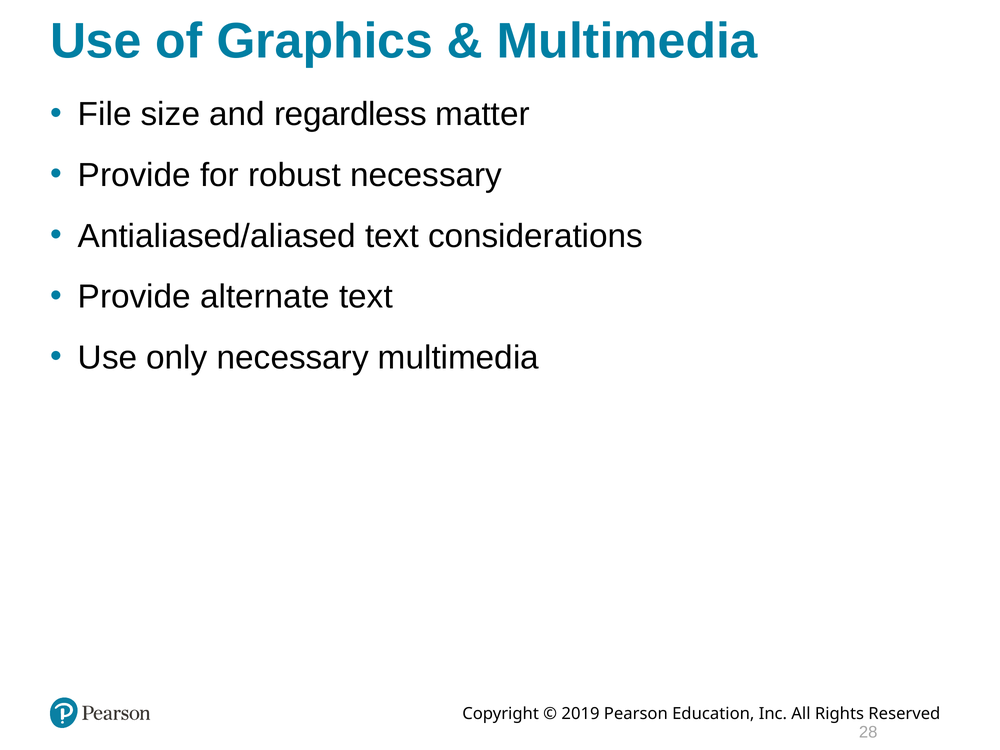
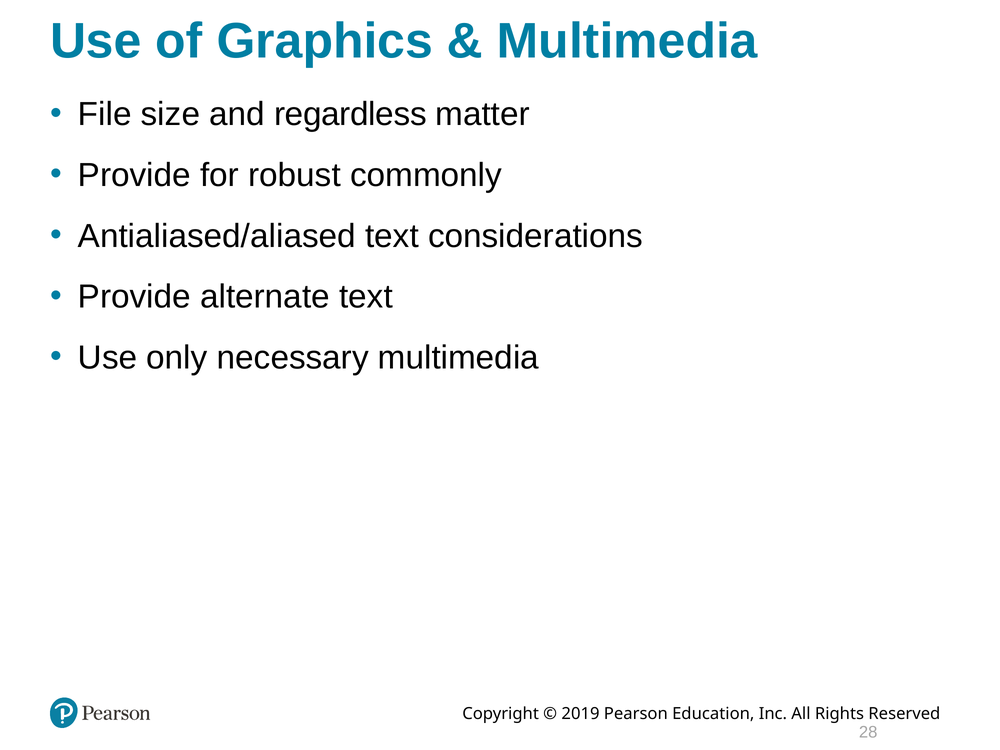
robust necessary: necessary -> commonly (426, 175)
